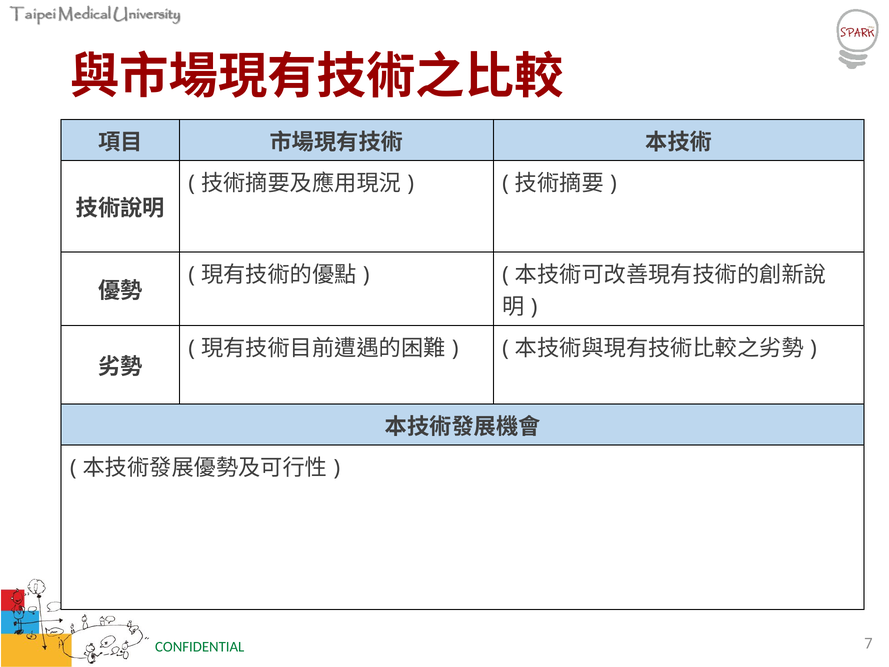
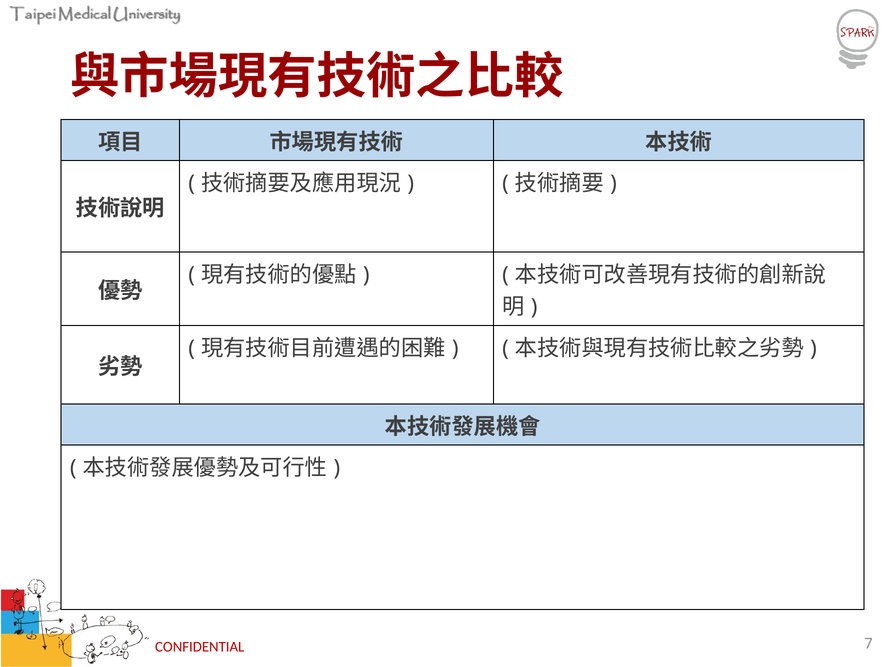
CONFIDENTIAL colour: green -> red (200, 647)
